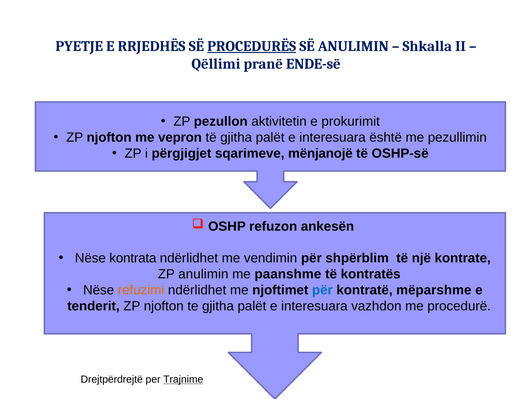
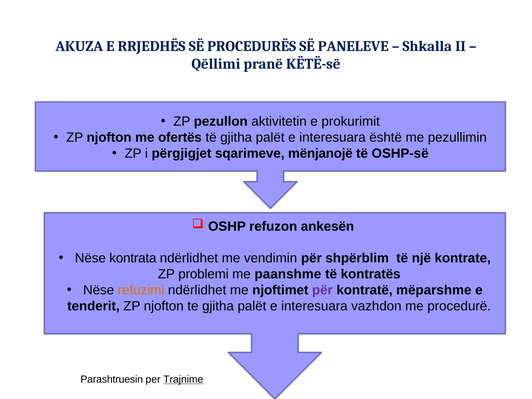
PYETJE: PYETJE -> AKUZA (79, 46)
PROCEDURËS underline: present -> none (252, 46)
SË ANULIMIN: ANULIMIN -> PANELEVE (353, 46)
ENDE-së: ENDE-së -> KËTË-së (313, 64)
vepron: vepron -> ofertës (180, 137)
ZP anulimin: anulimin -> problemi (203, 274)
për colour: blue -> purple (322, 290)
Drejtpërdrejtë: Drejtpërdrejtë -> Parashtruesin (112, 379)
